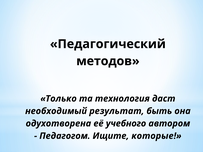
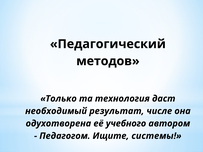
быть: быть -> числе (159, 111)
которые: которые -> системы (156, 136)
